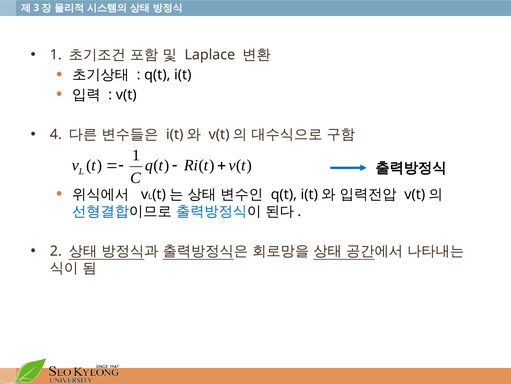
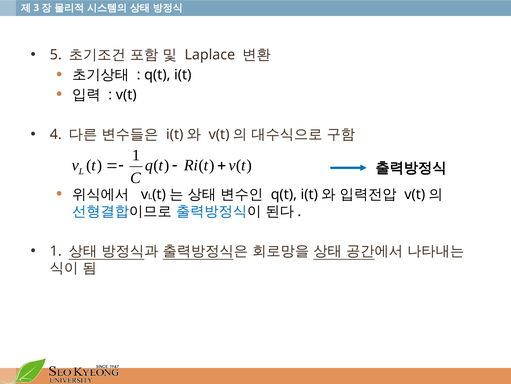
1: 1 -> 5 (56, 55)
2: 2 -> 1 (56, 251)
